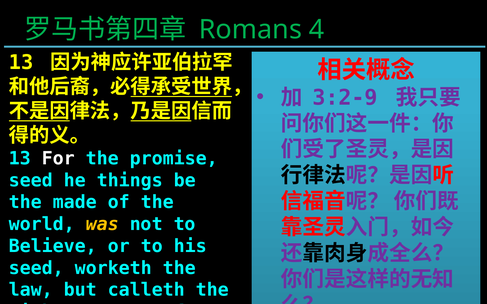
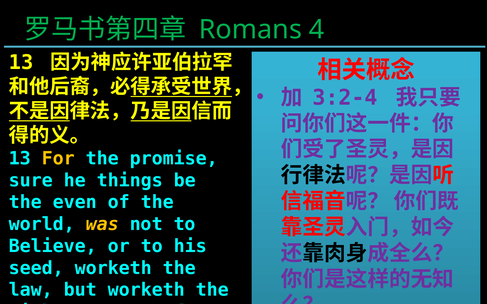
3:2-9: 3:2-9 -> 3:2-4 (345, 98)
For colour: white -> yellow (58, 159)
seed: seed -> sure (31, 181)
made: made -> even (75, 203)
but calleth: calleth -> worketh (146, 290)
